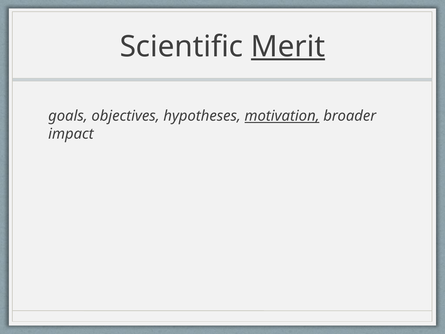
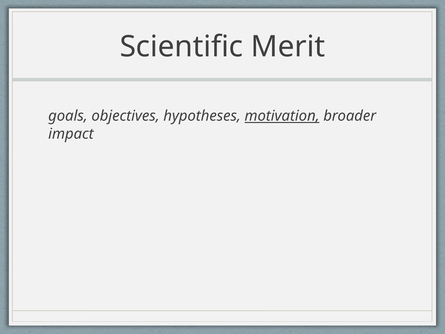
Merit underline: present -> none (288, 47)
